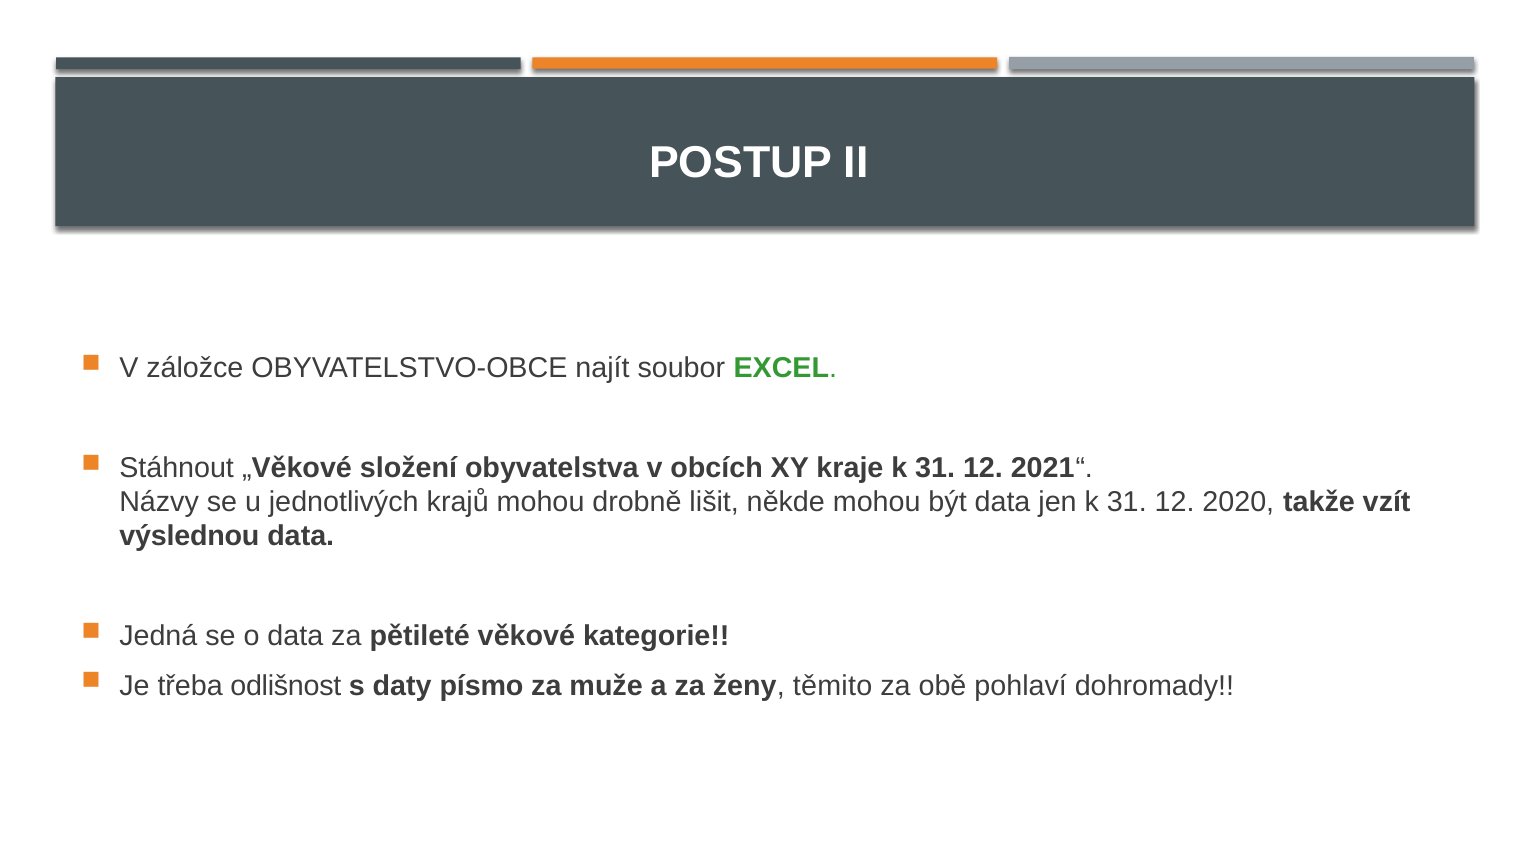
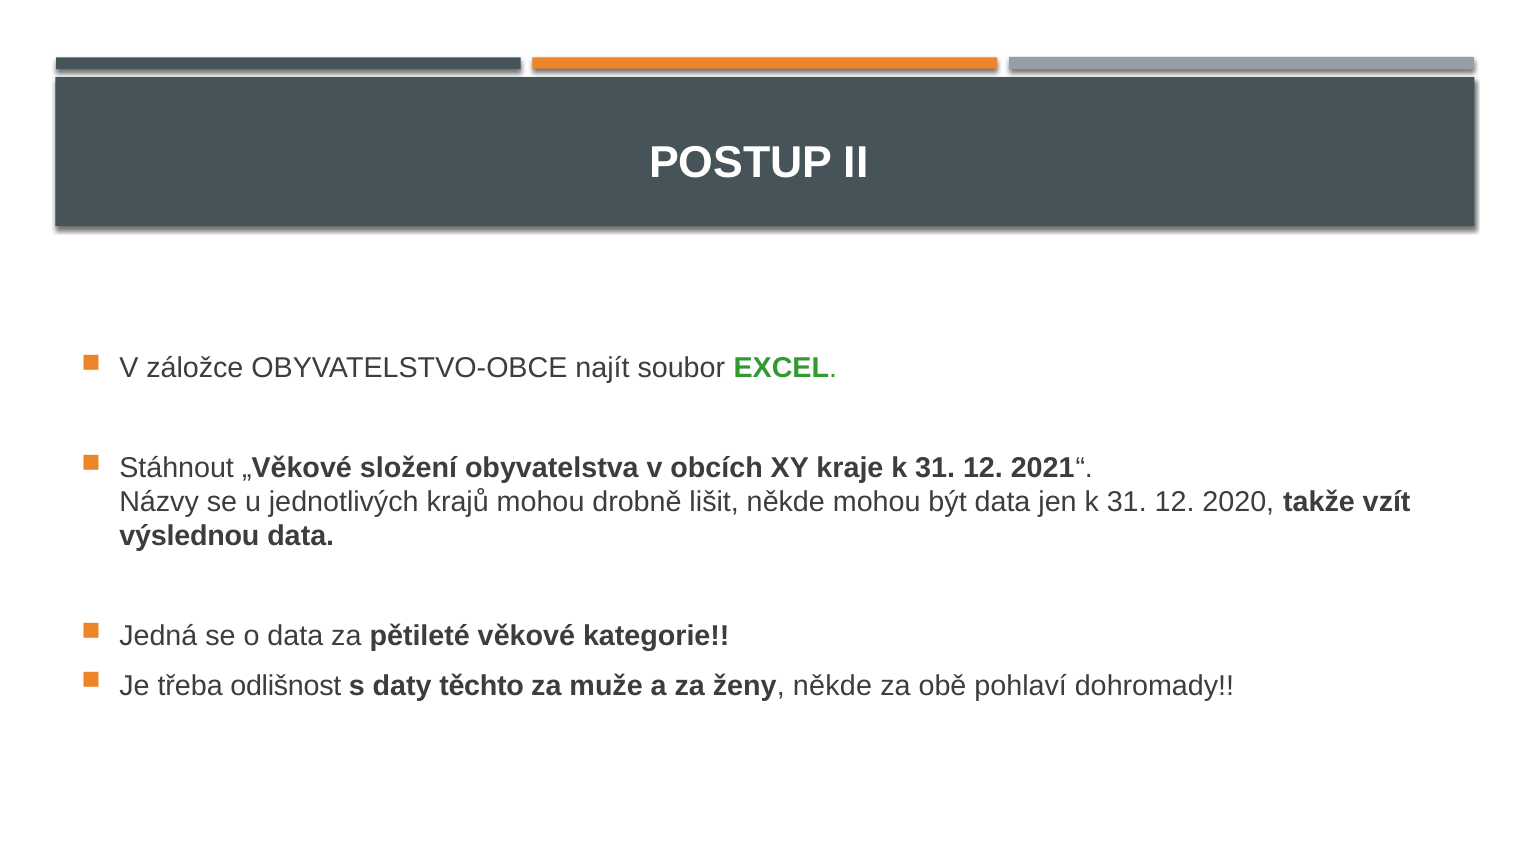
písmo: písmo -> těchto (482, 686)
ženy těmito: těmito -> někde (833, 686)
